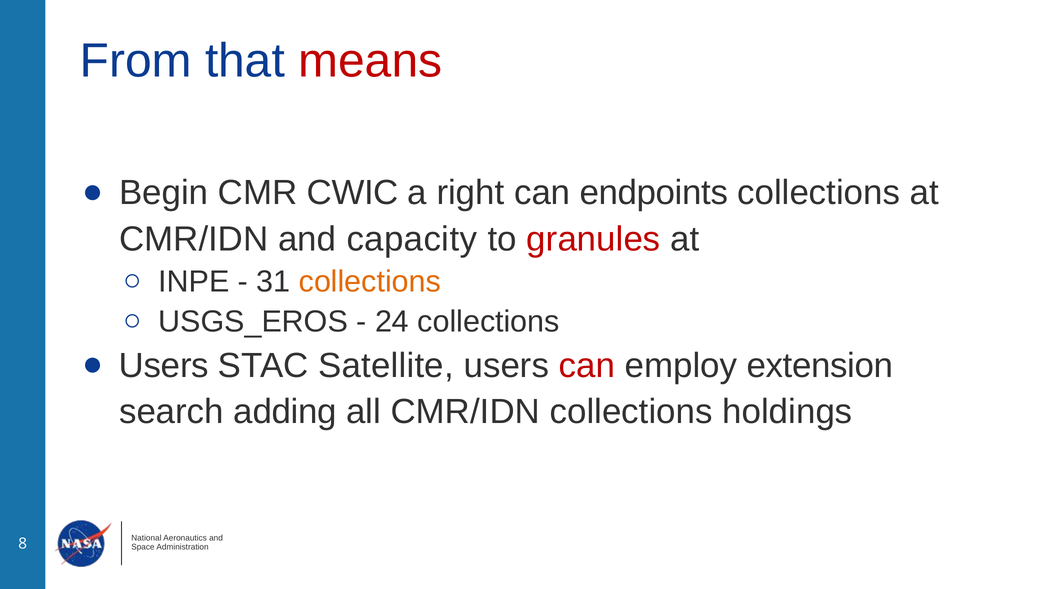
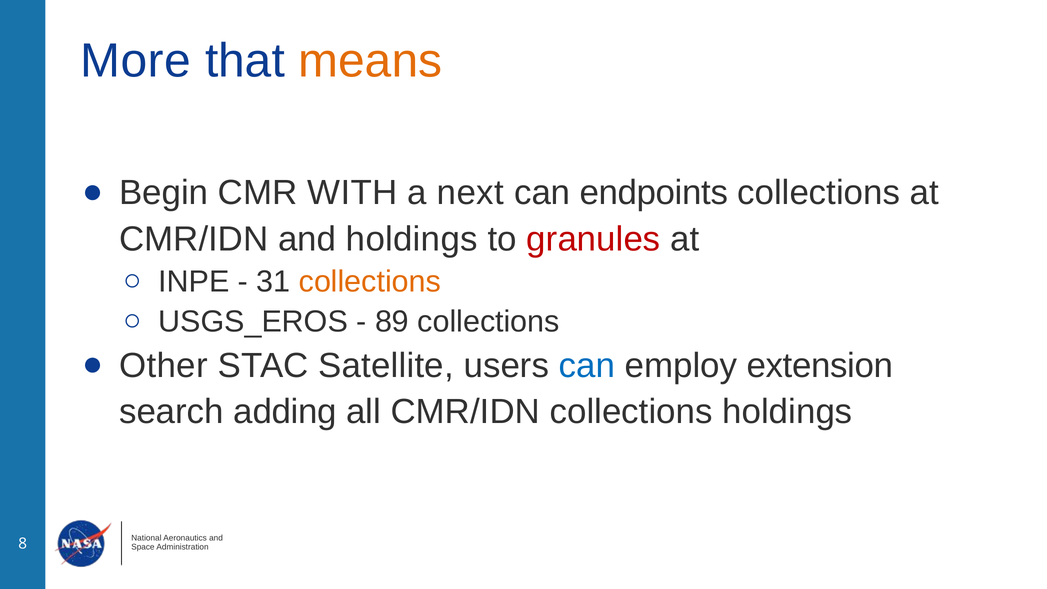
From: From -> More (136, 61)
means colour: red -> orange (370, 61)
CWIC: CWIC -> WITH (352, 193)
right: right -> next (470, 193)
and capacity: capacity -> holdings (412, 239)
24: 24 -> 89 (392, 322)
Users: Users -> Other (164, 366)
can colour: red -> blue (587, 366)
